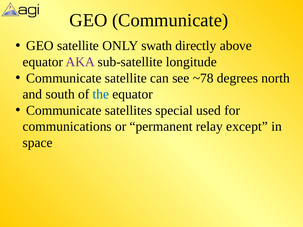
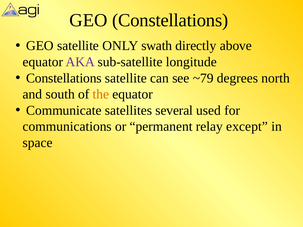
GEO Communicate: Communicate -> Constellations (170, 20)
Communicate: Communicate -> Constellations (64, 78)
~78: ~78 -> ~79 (203, 78)
the colour: blue -> orange (101, 94)
special: special -> several (174, 111)
